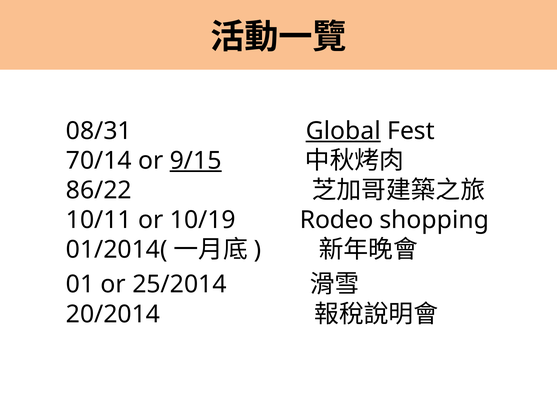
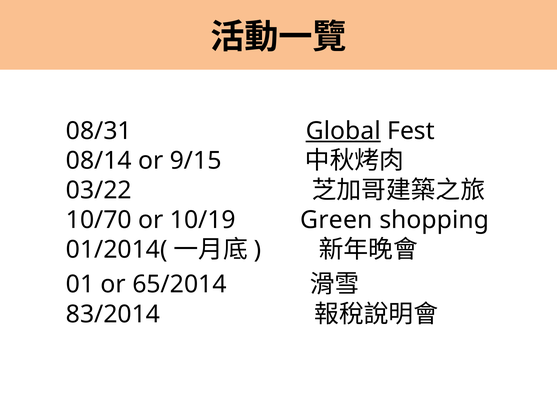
70/14: 70/14 -> 08/14 (99, 160)
9/15 underline: present -> none (196, 160)
86/22: 86/22 -> 03/22 (99, 190)
10/11: 10/11 -> 10/70 (99, 220)
Rodeo: Rodeo -> Green (336, 220)
25/2014: 25/2014 -> 65/2014 (179, 284)
20/2014: 20/2014 -> 83/2014 (113, 314)
